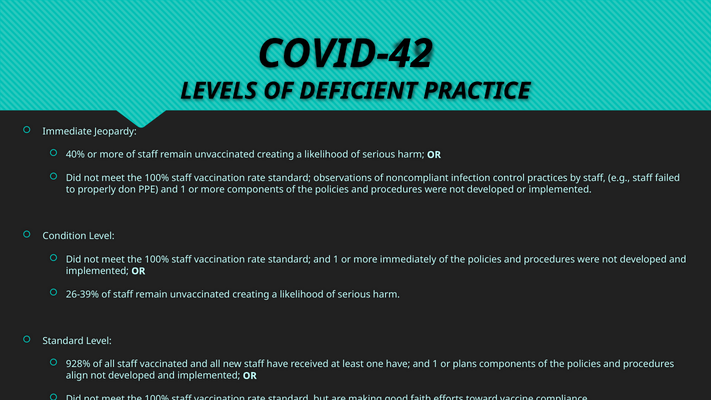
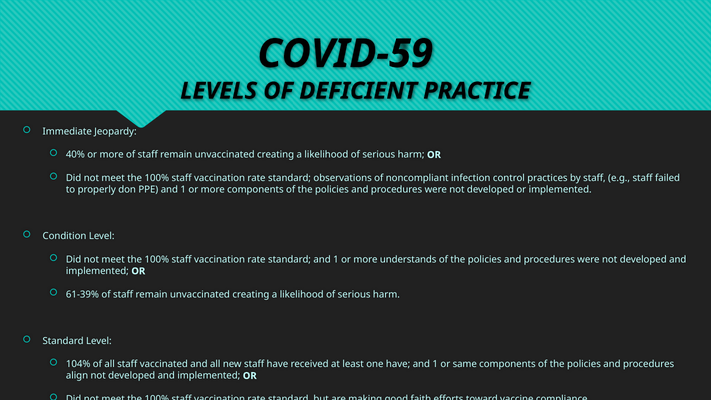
COVID-42: COVID-42 -> COVID-59 (345, 54)
immediately: immediately -> understands (408, 259)
26-39%: 26-39% -> 61-39% (82, 294)
928%: 928% -> 104% (78, 364)
plans: plans -> same (465, 364)
